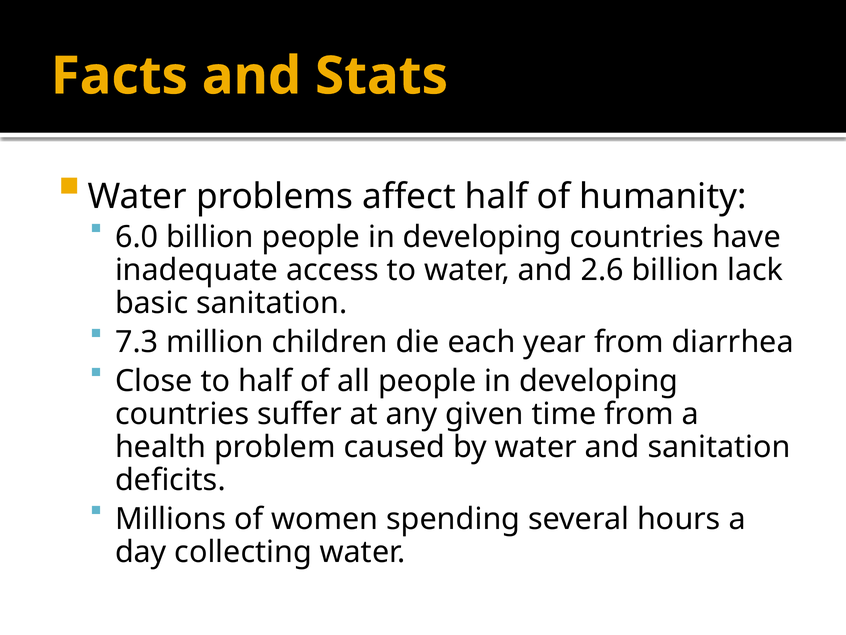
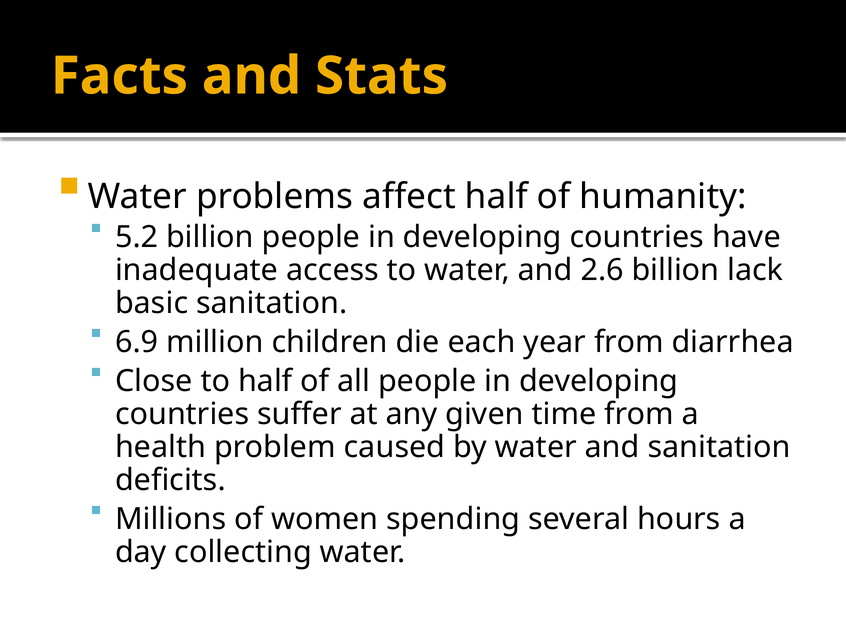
6.0: 6.0 -> 5.2 (137, 237)
7.3: 7.3 -> 6.9 (137, 342)
